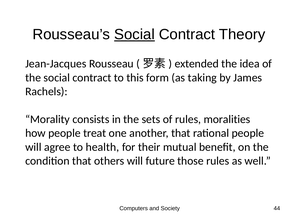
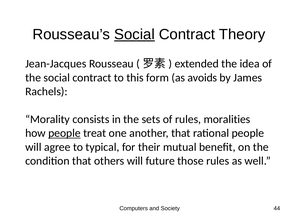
taking: taking -> avoids (202, 78)
people underline: none -> present (64, 133)
health: health -> typical (102, 147)
